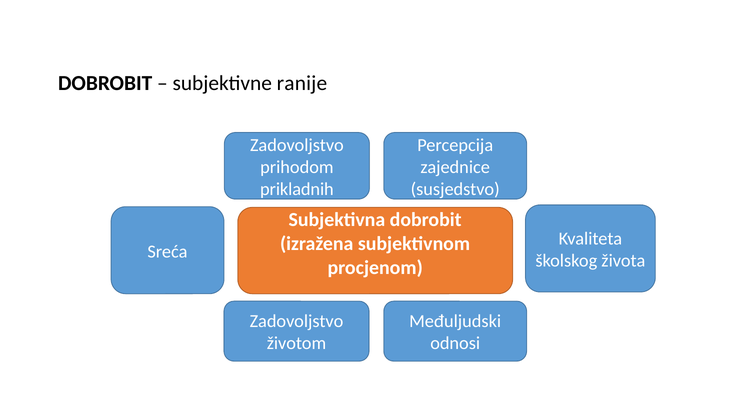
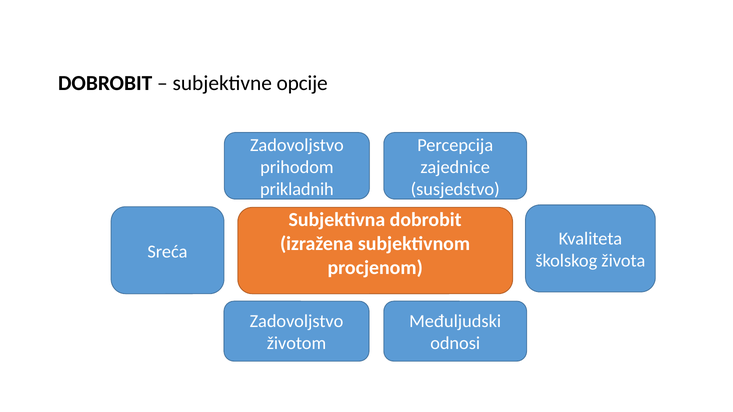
ranije: ranije -> opcije (302, 83)
